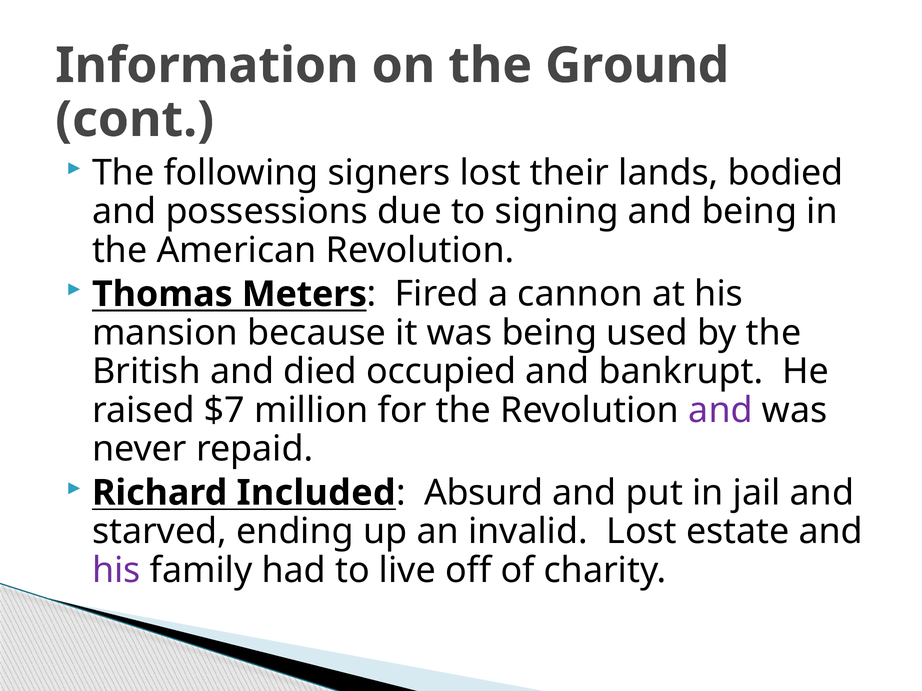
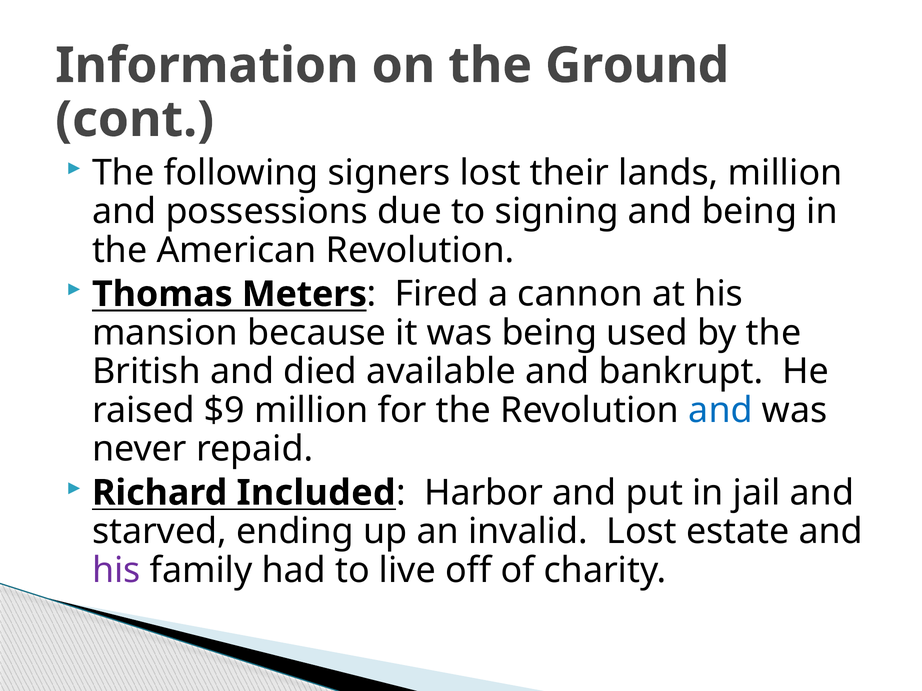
lands bodied: bodied -> million (785, 173)
occupied: occupied -> available (441, 372)
$7: $7 -> $9 (224, 411)
and colour: purple -> blue (721, 411)
Absurd: Absurd -> Harbor (484, 493)
